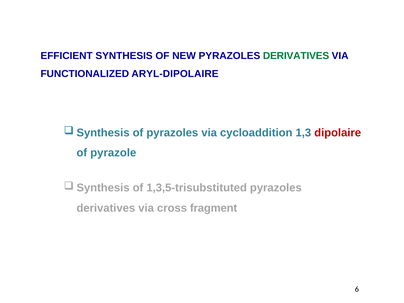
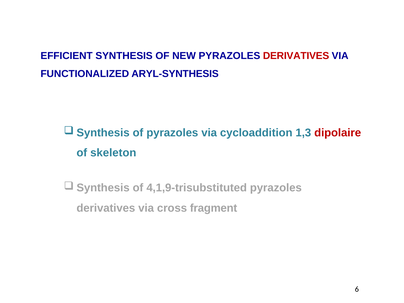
DERIVATIVES colour: green -> red (296, 56)
ARYL-DIPOLAIRE: ARYL-DIPOLAIRE -> ARYL-SYNTHESIS (175, 74)
pyrazole: pyrazole -> skeleton (113, 153)
1,3,5-trisubstituted: 1,3,5-trisubstituted -> 4,1,9-trisubstituted (197, 188)
